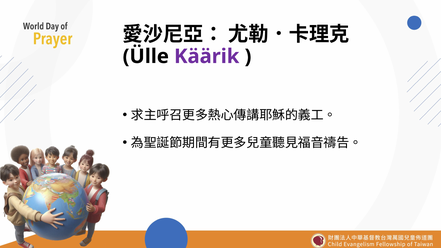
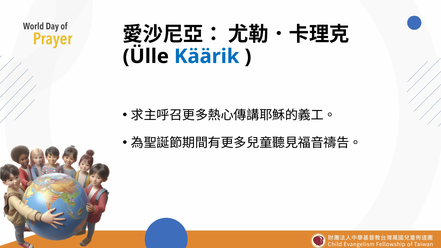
Käärik colour: purple -> blue (207, 56)
